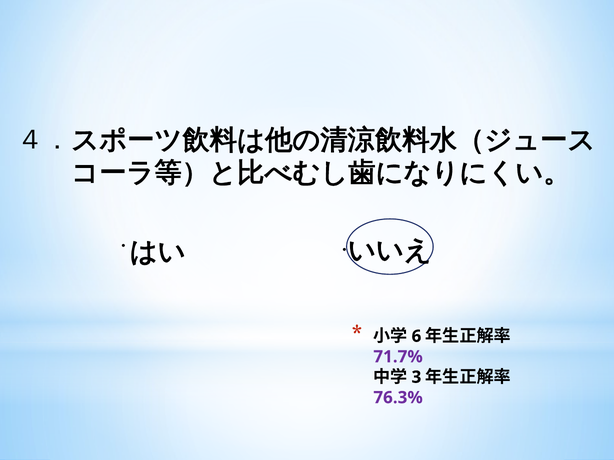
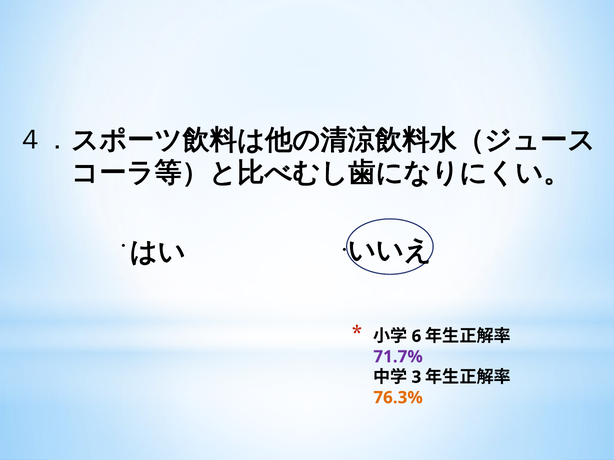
76.3% colour: purple -> orange (398, 398)
